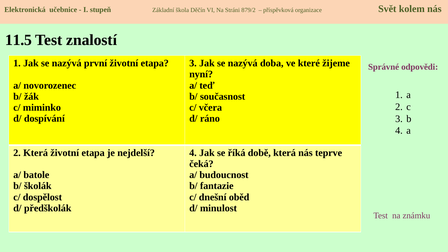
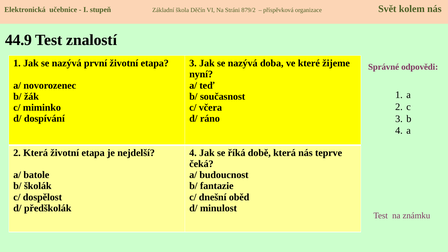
11.5: 11.5 -> 44.9 (19, 40)
